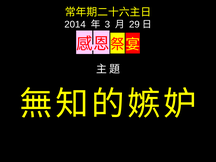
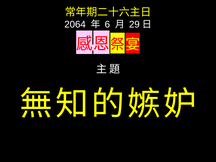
2014: 2014 -> 2064 (75, 24)
3: 3 -> 6 (107, 24)
